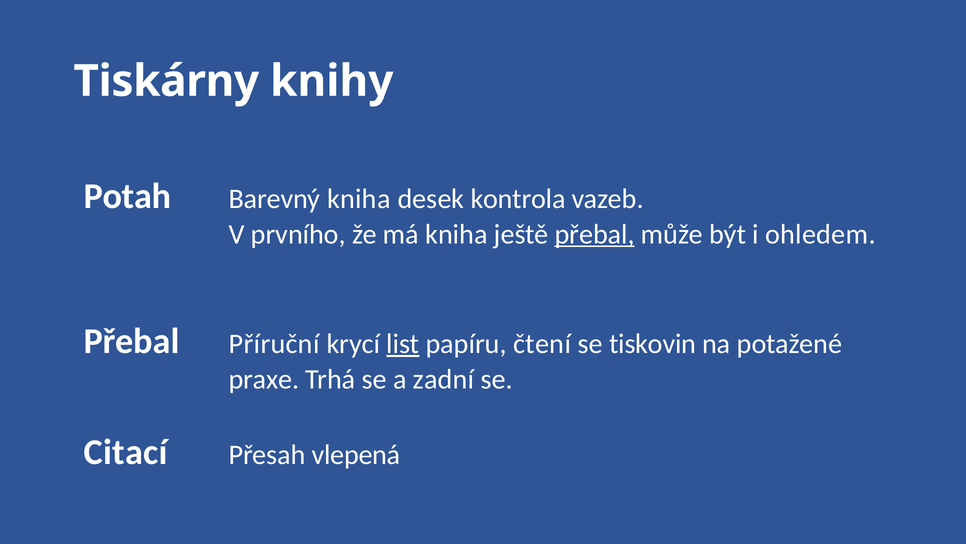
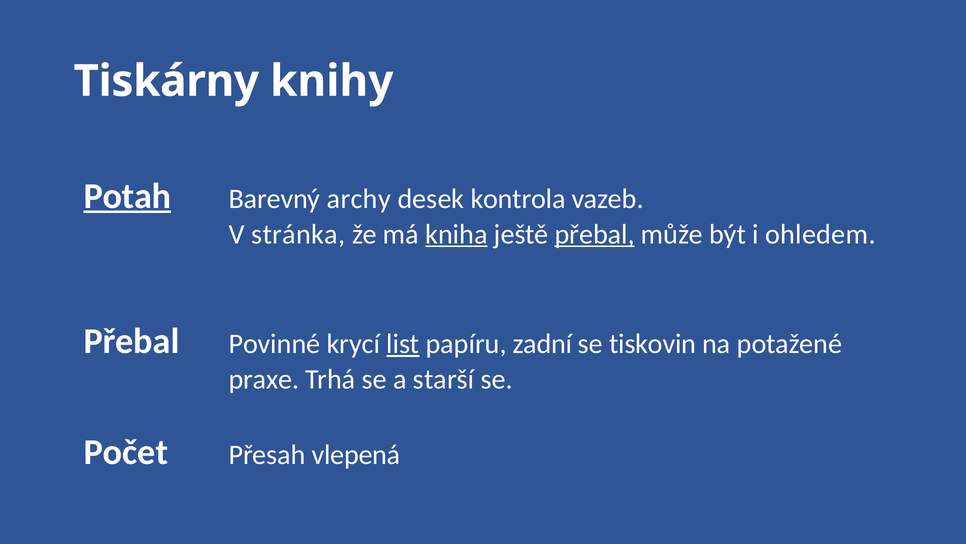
Potah underline: none -> present (128, 196)
Barevný kniha: kniha -> archy (359, 199)
prvního: prvního -> stránka (298, 234)
kniha underline: none -> present (456, 234)
Příruční: Příruční -> Povinné (274, 343)
čtení: čtení -> zadní (542, 343)
zadní: zadní -> starší (444, 379)
Citací: Citací -> Počet (126, 452)
